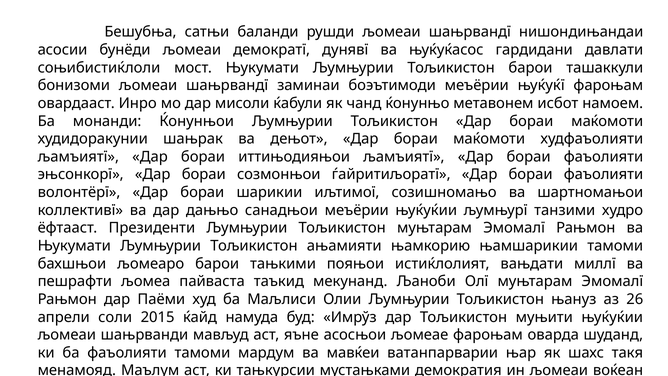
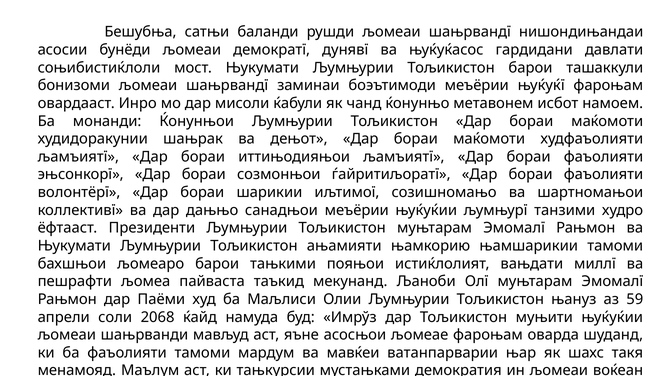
26: 26 -> 59 (635, 299)
2015: 2015 -> 2068 (158, 317)
